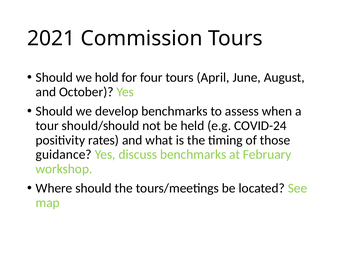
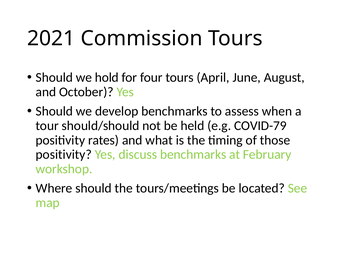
COVID-24: COVID-24 -> COVID-79 (260, 126)
guidance: guidance -> positivity (64, 155)
